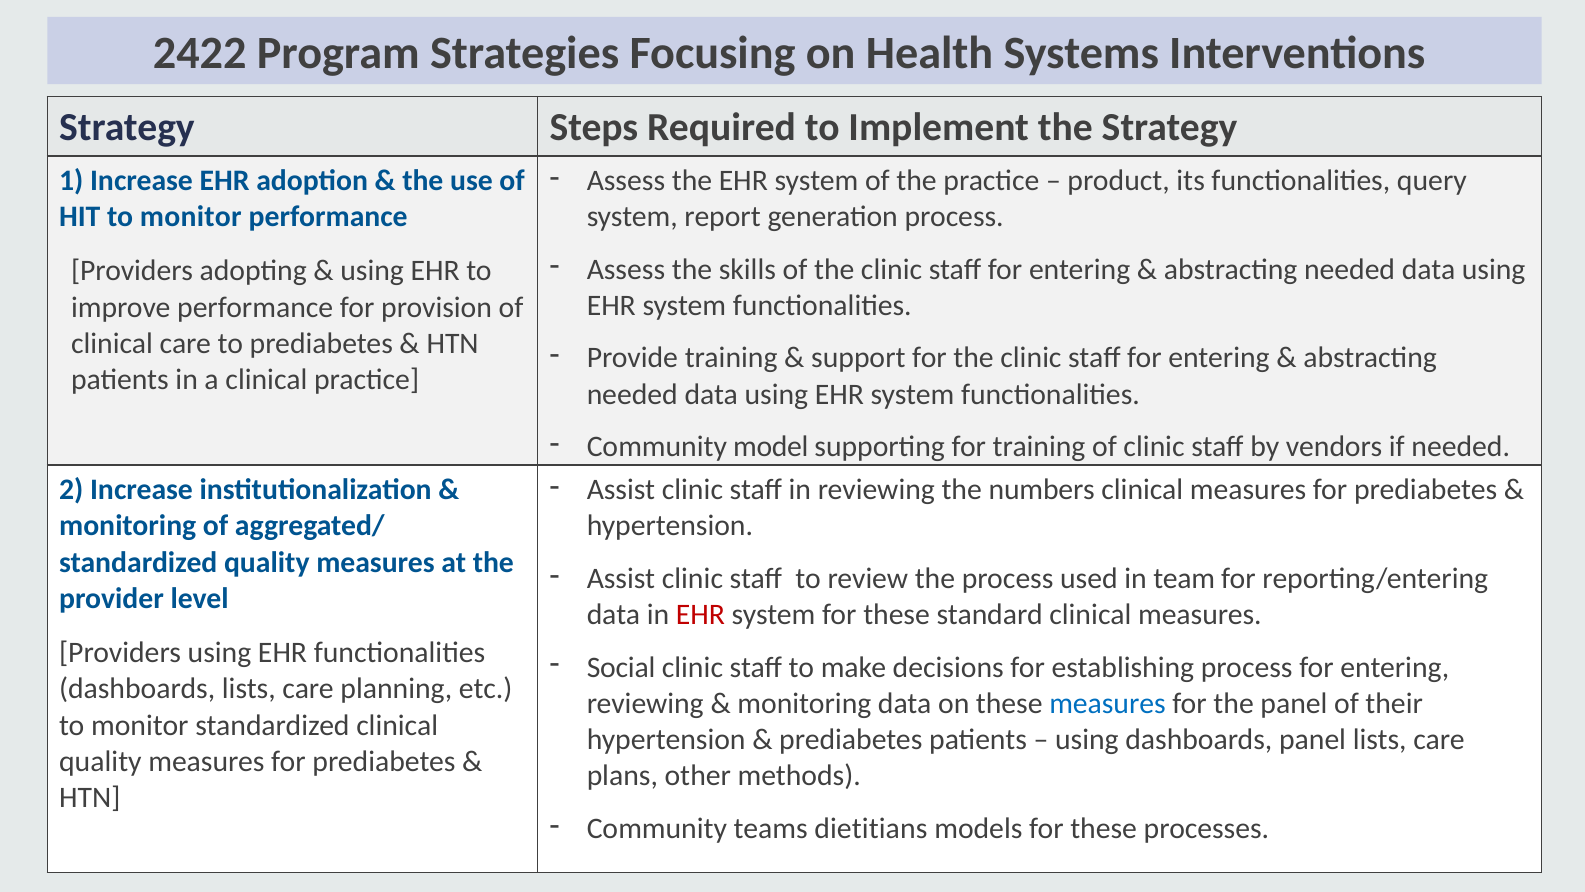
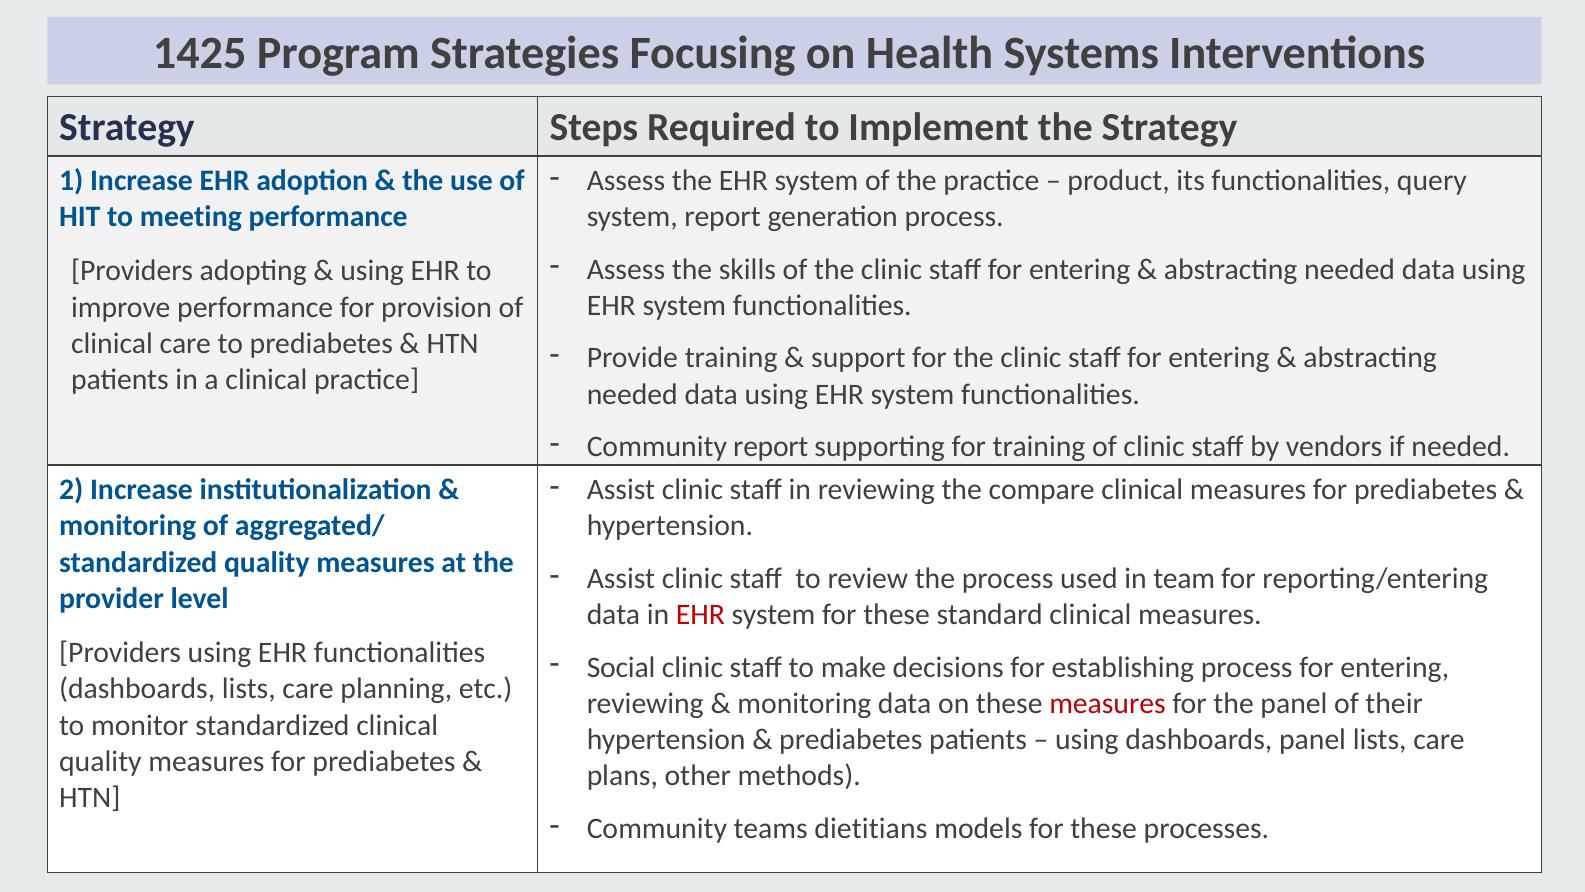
2422: 2422 -> 1425 (200, 54)
HIT to monitor: monitor -> meeting (191, 217)
Community model: model -> report (771, 447)
numbers: numbers -> compare (1042, 489)
measures colour: blue -> red (1107, 703)
